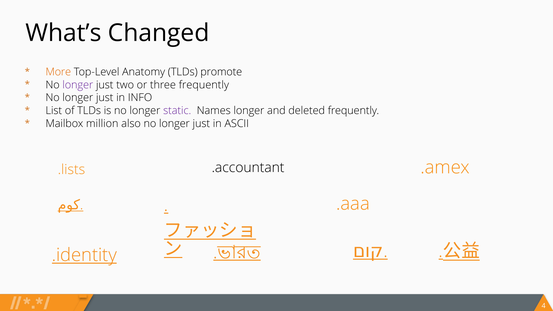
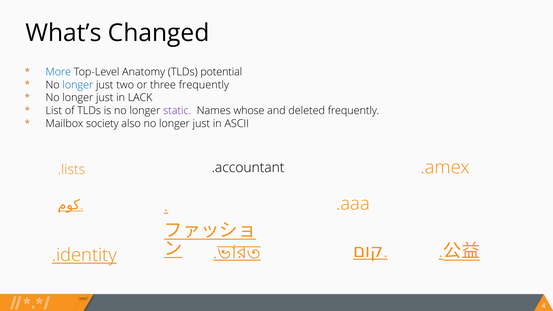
More colour: orange -> blue (58, 72)
promote: promote -> potential (221, 72)
longer colour: purple -> blue (78, 85)
INFO: INFO -> LACK (140, 98)
Names longer: longer -> whose (249, 111)
million: million -> society (102, 124)
